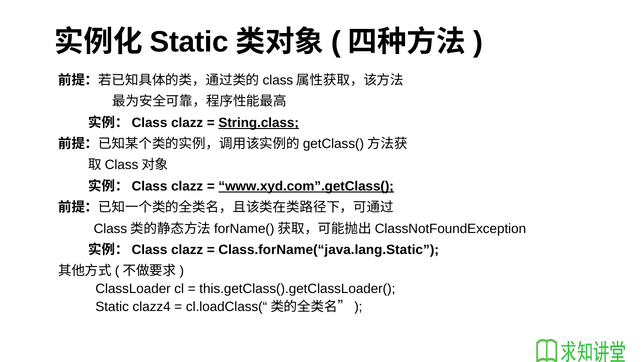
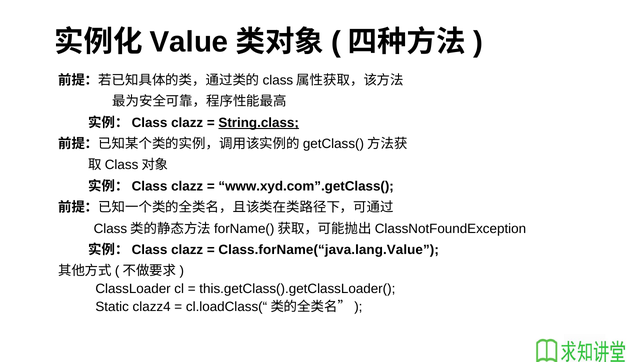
Static: Static -> Value (189, 42)
www.xyd.com”.getClass( underline: present -> none (306, 186)
Class.forName(“java.lang.Static: Class.forName(“java.lang.Static -> Class.forName(“java.lang.Value (329, 250)
